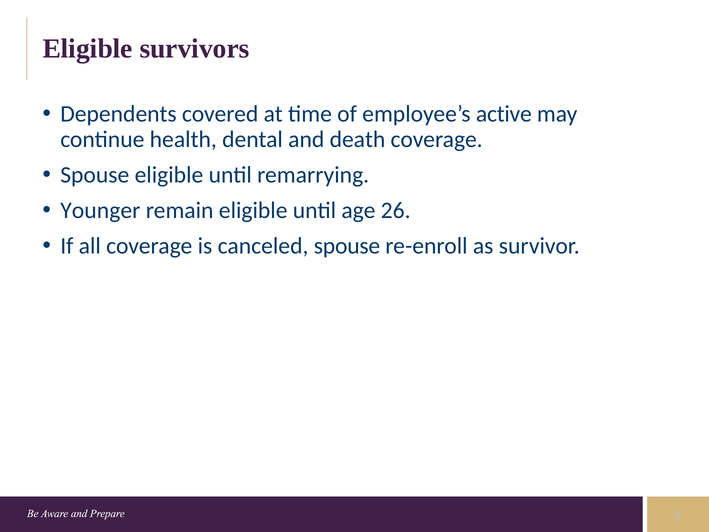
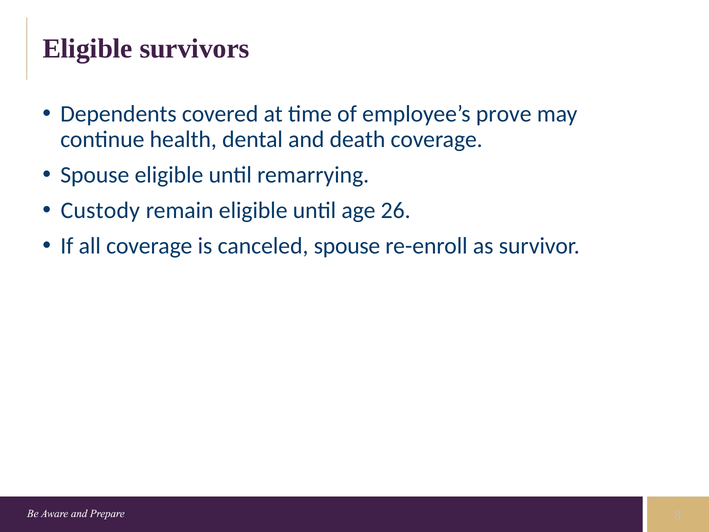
active: active -> prove (504, 114)
Younger: Younger -> Custody (100, 210)
